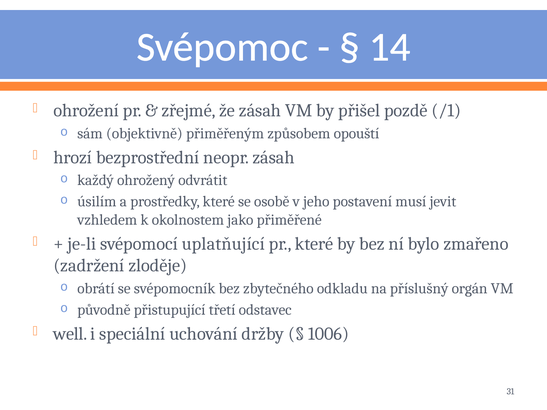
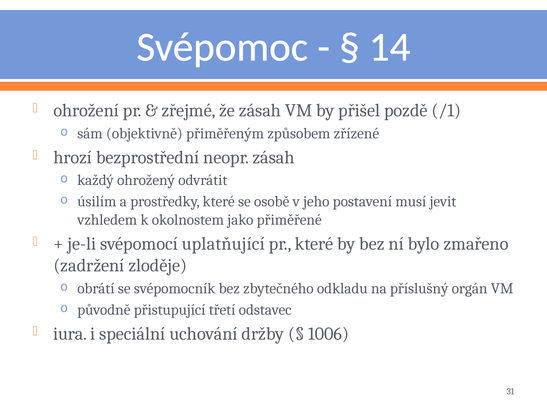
opouští: opouští -> zřízené (356, 134)
well: well -> iura (70, 334)
